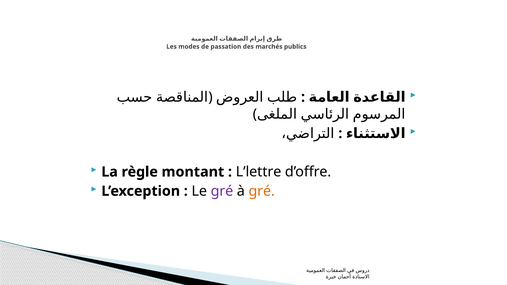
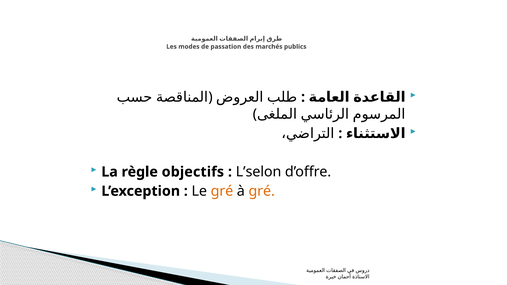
montant: montant -> objectifs (193, 172)
L’lettre: L’lettre -> L’selon (259, 172)
gré colour: purple -> orange (222, 191)
